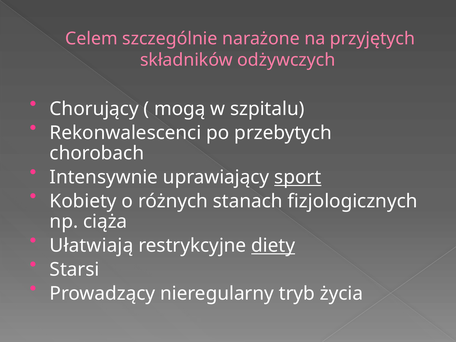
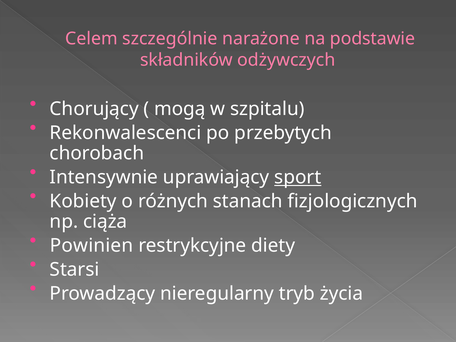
przyjętych: przyjętych -> podstawie (373, 39)
Ułatwiają: Ułatwiają -> Powinien (91, 246)
diety underline: present -> none (273, 246)
